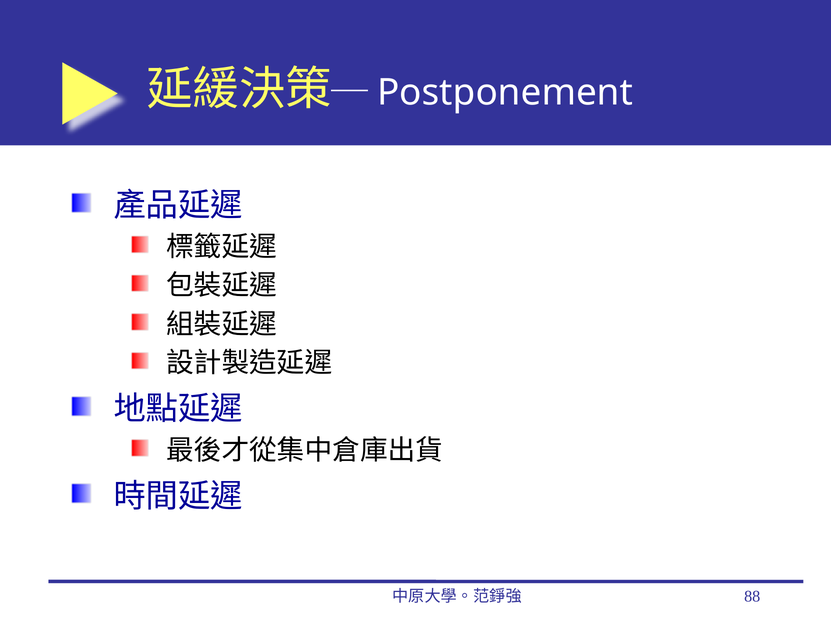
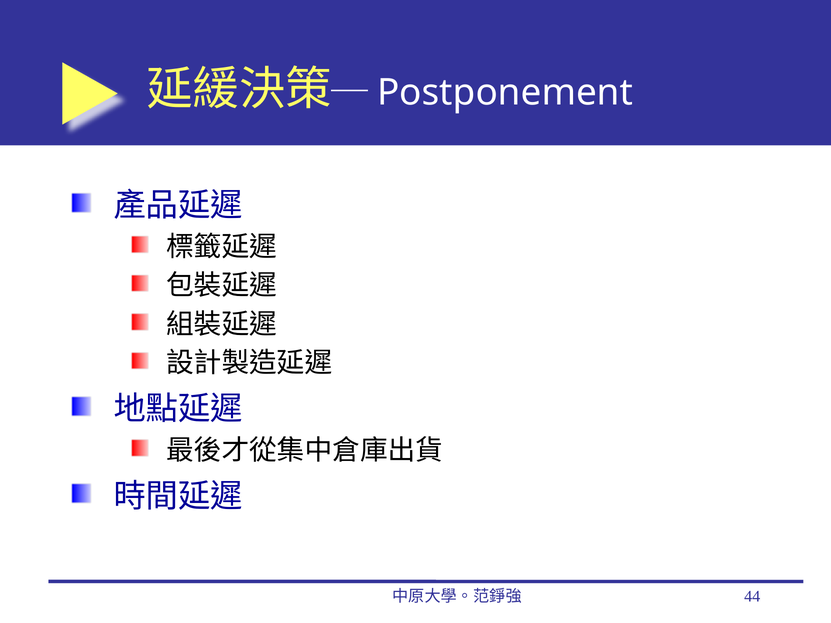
88: 88 -> 44 (752, 597)
